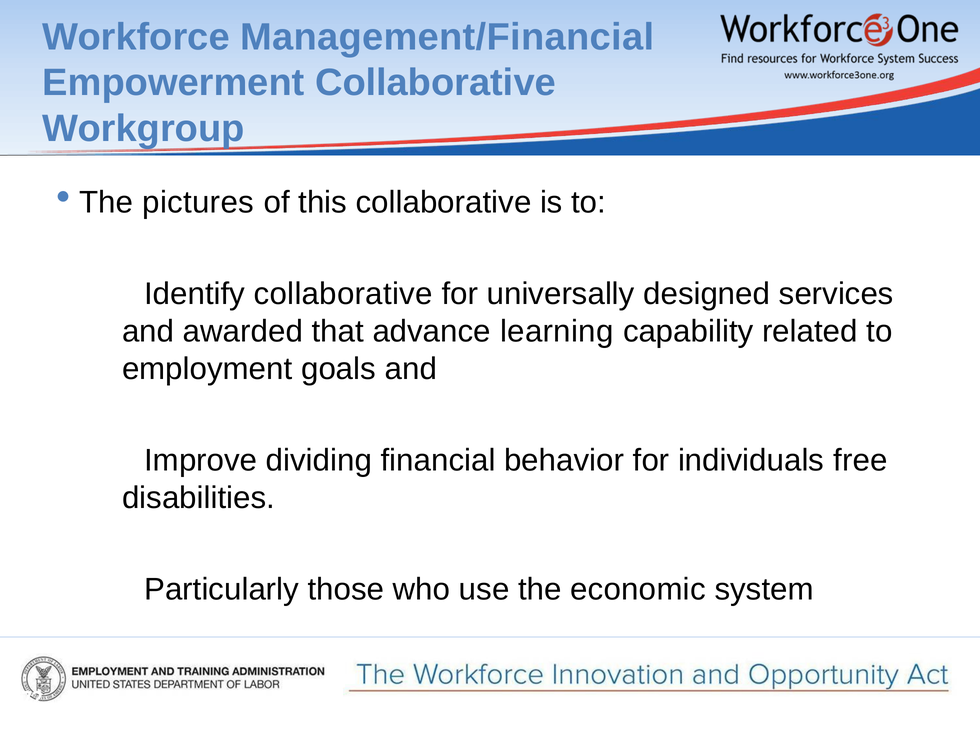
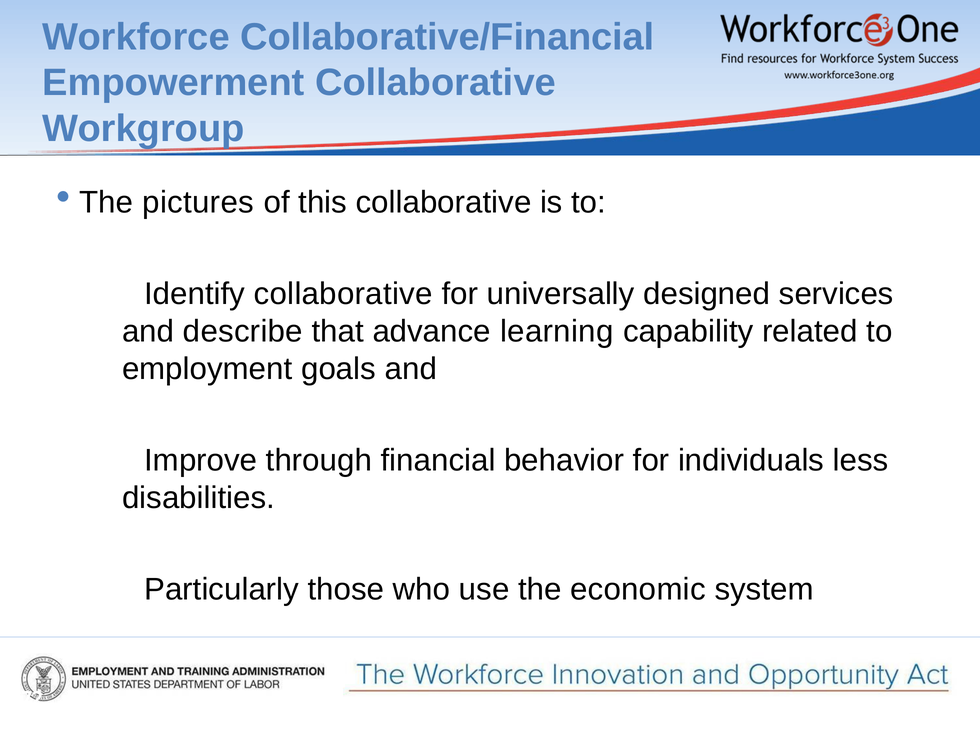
Management/Financial: Management/Financial -> Collaborative/Financial (447, 37)
awarded: awarded -> describe (243, 331)
dividing: dividing -> through (319, 460)
free: free -> less (861, 460)
